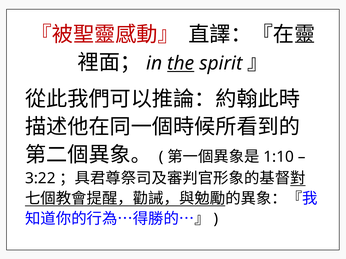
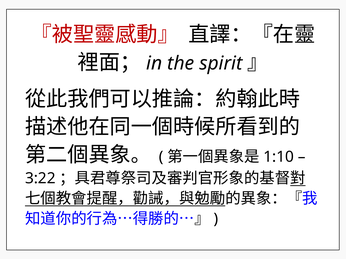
the underline: present -> none (181, 63)
